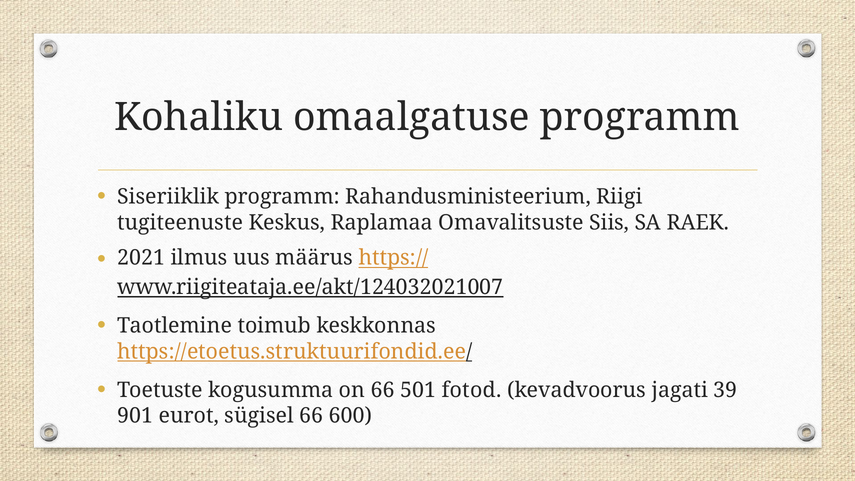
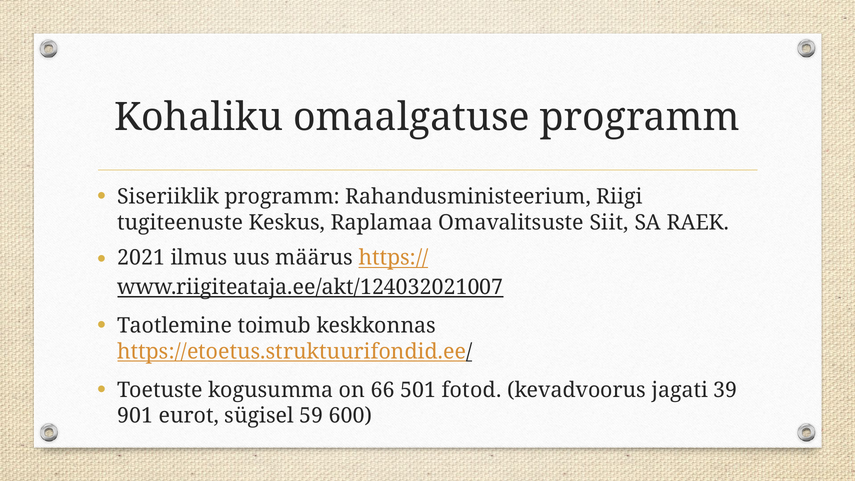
Siis: Siis -> Siit (609, 223)
sügisel 66: 66 -> 59 (311, 416)
